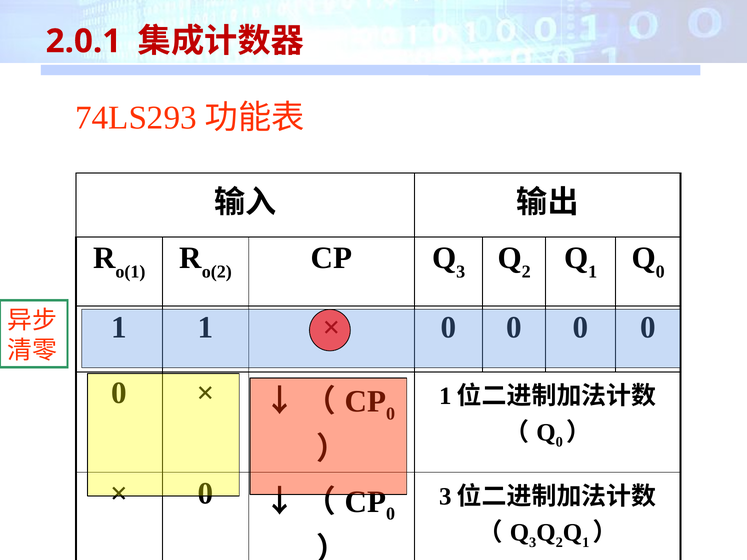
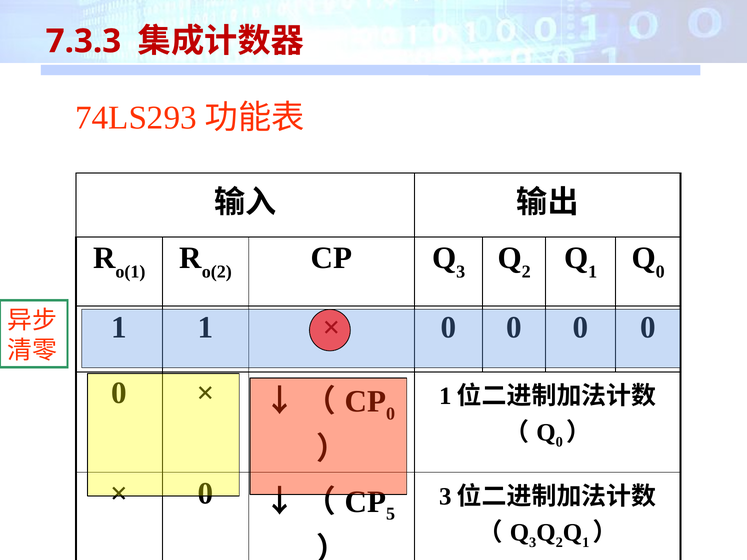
2.0.1: 2.0.1 -> 7.3.3 (83, 41)
0: 0 -> 5 (391, 514)
